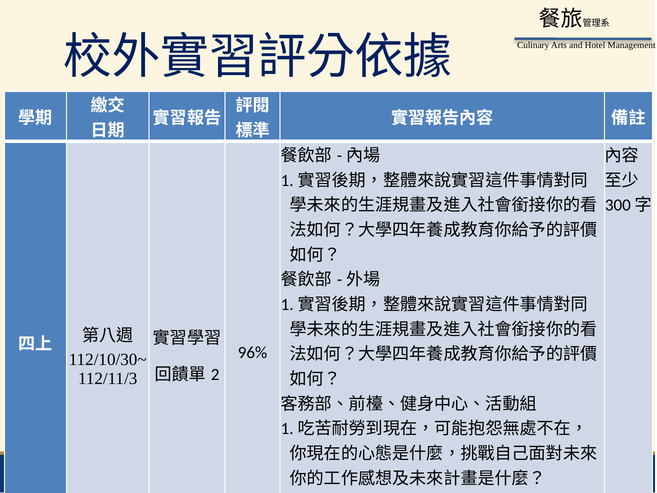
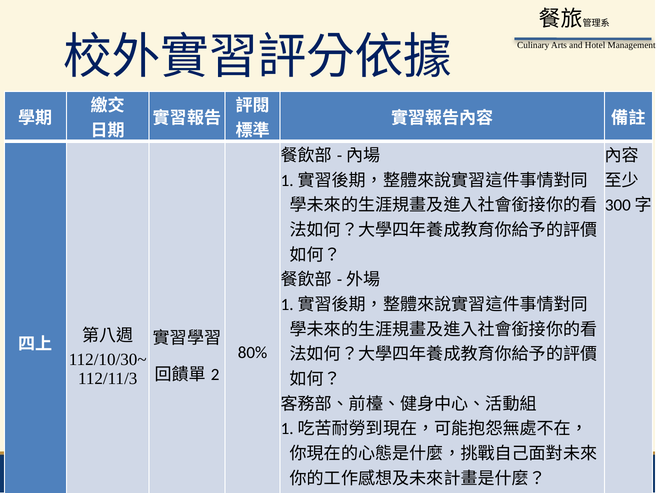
96%: 96% -> 80% (253, 353)
